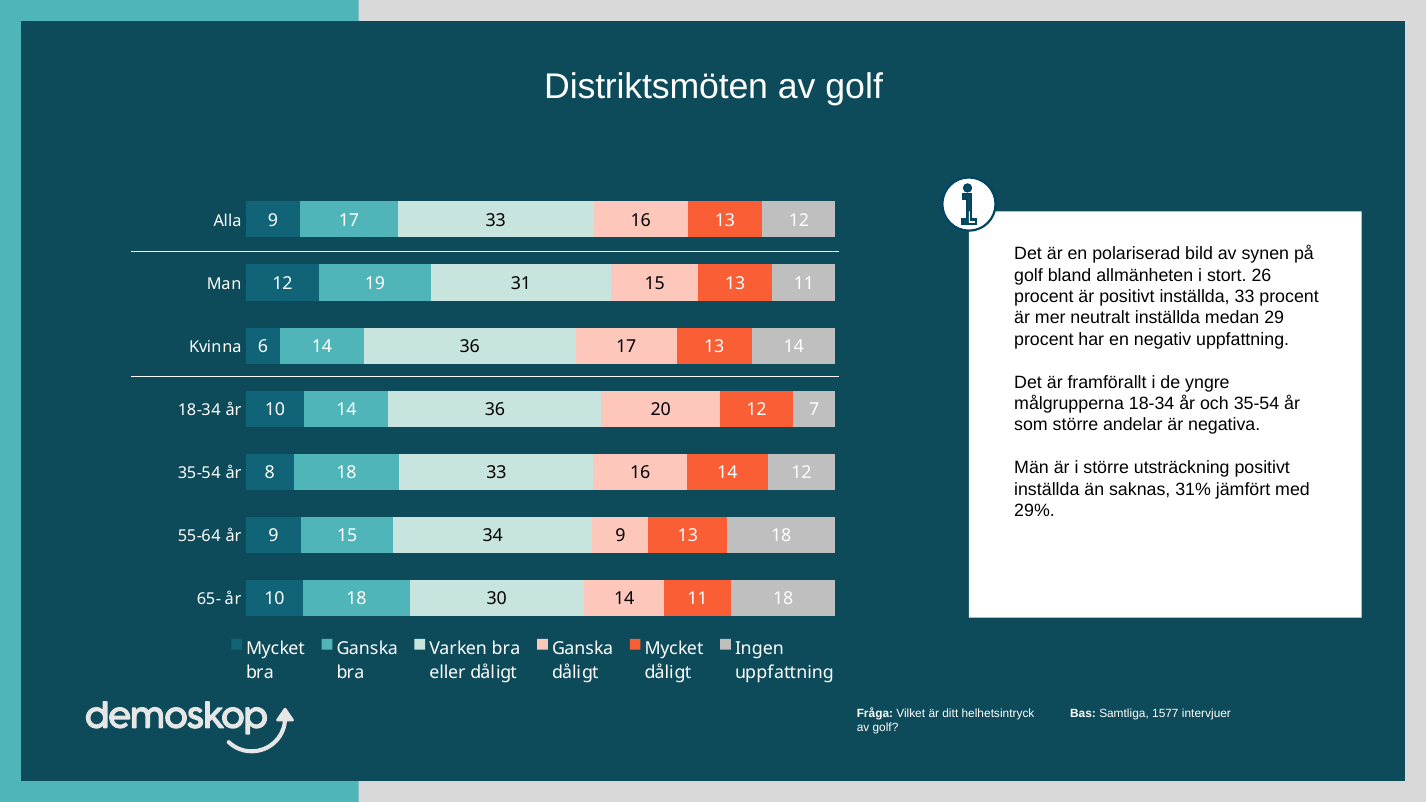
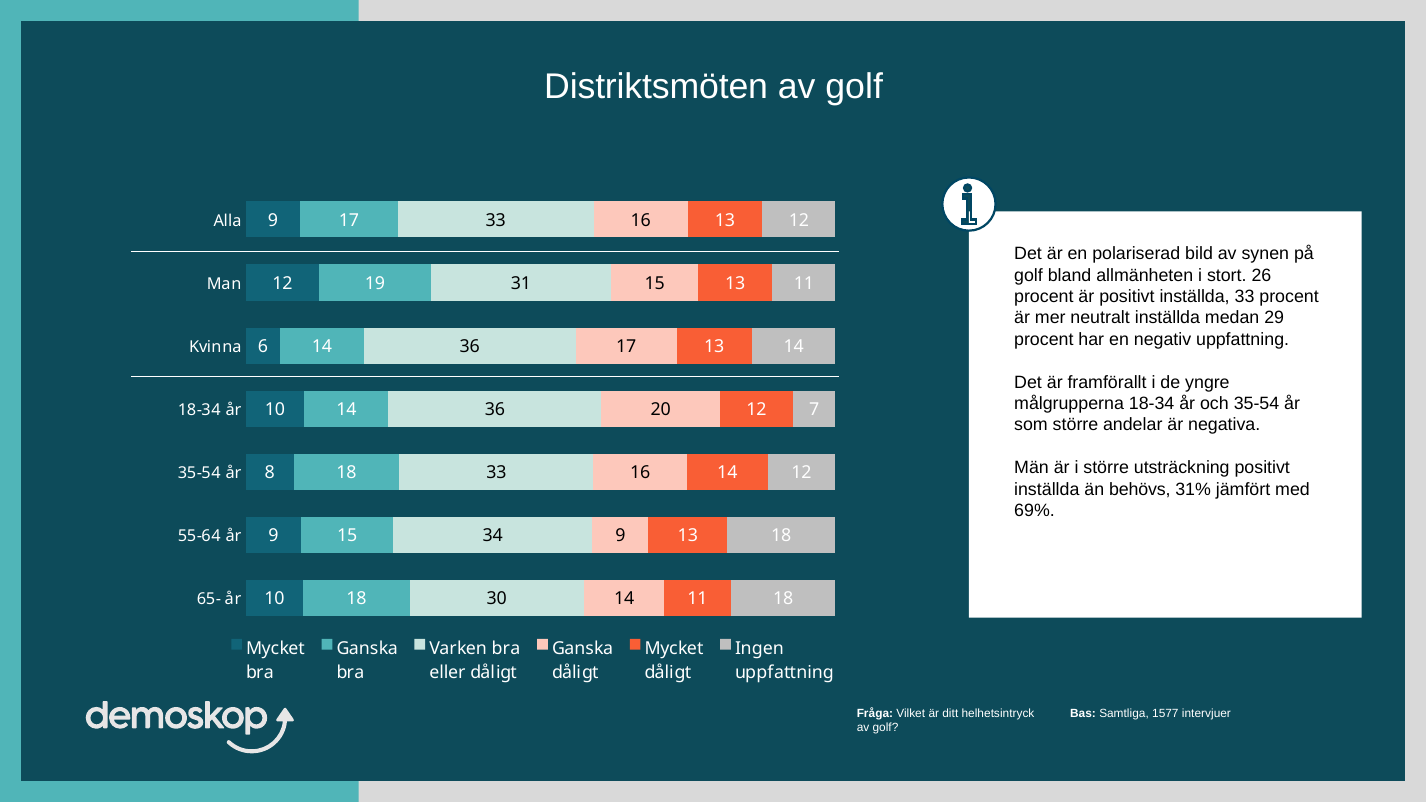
saknas: saknas -> behövs (1140, 489)
29%: 29% -> 69% (1035, 511)
